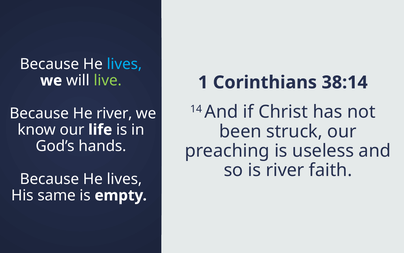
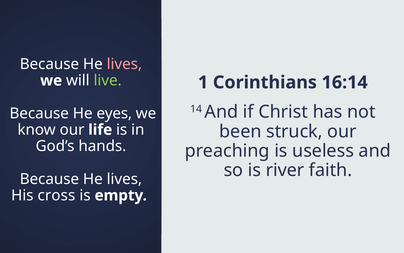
lives colour: light blue -> pink (124, 64)
38:14: 38:14 -> 16:14 (345, 82)
He river: river -> eyes (114, 113)
same: same -> cross (56, 195)
